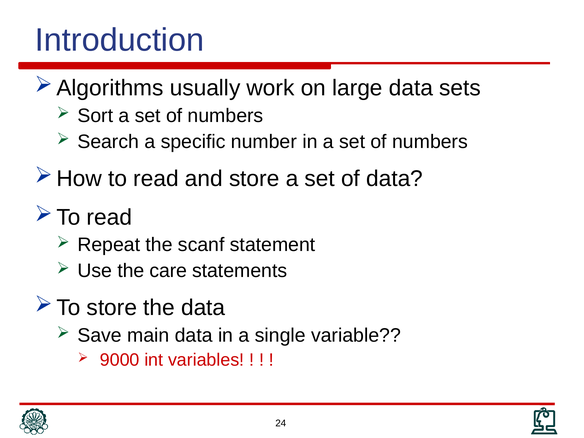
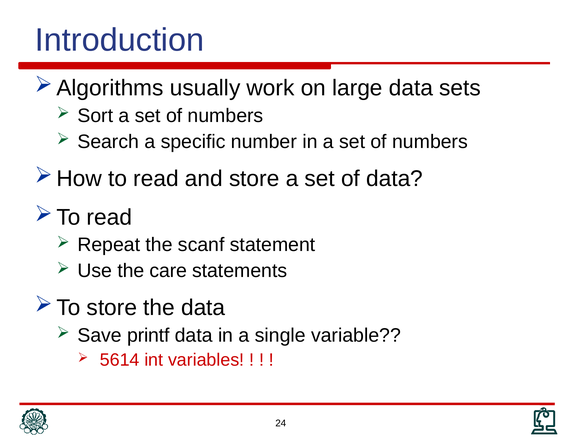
main: main -> printf (148, 335)
9000: 9000 -> 5614 (120, 360)
